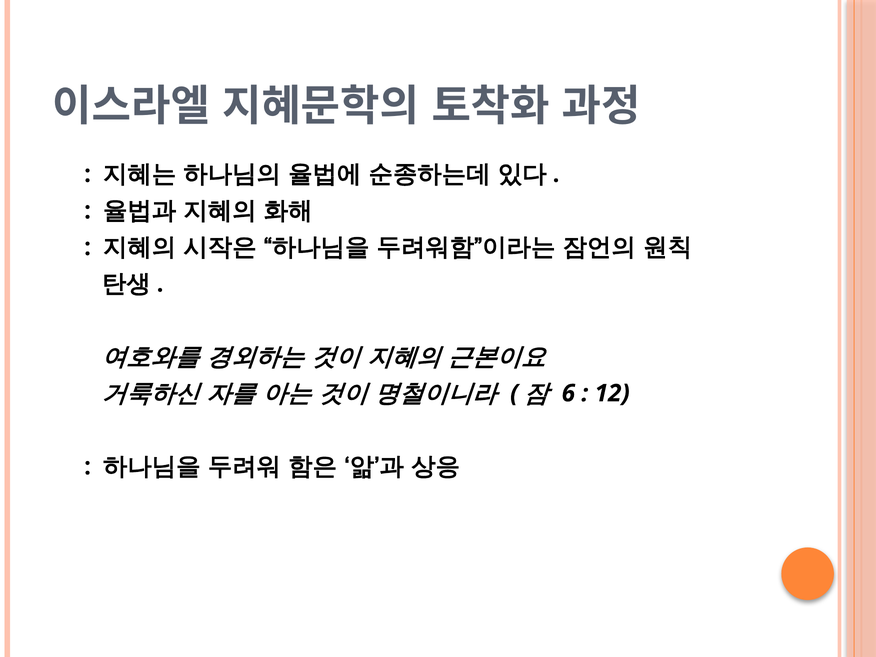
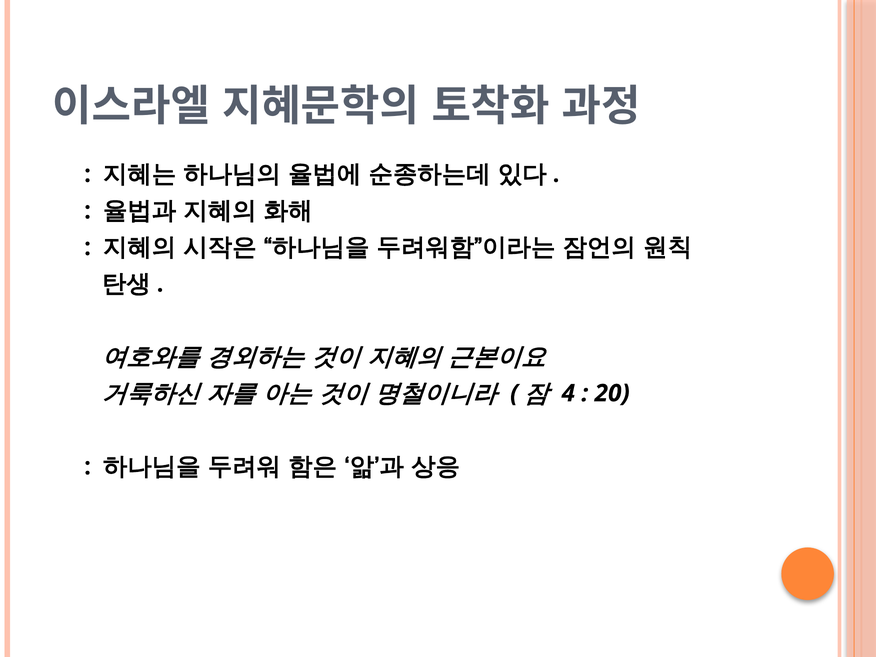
6: 6 -> 4 (568, 393)
12: 12 -> 20 (612, 393)
